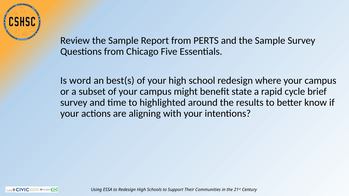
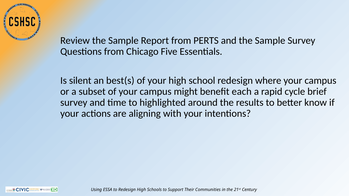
word: word -> silent (80, 81)
state: state -> each (242, 92)
